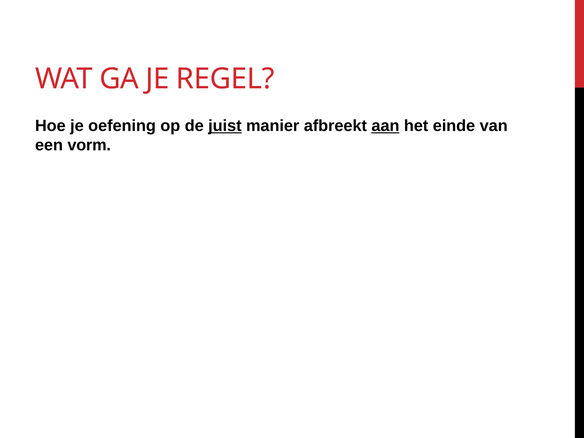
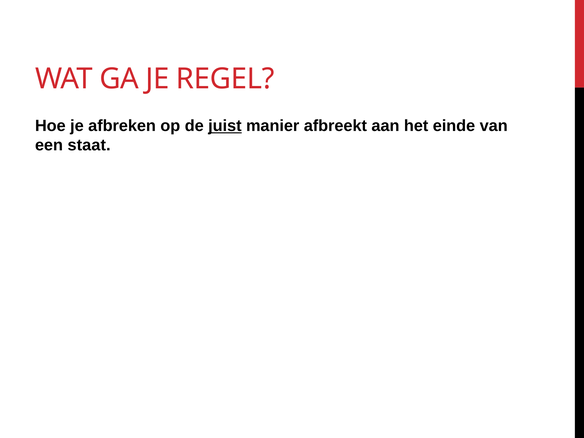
oefening: oefening -> afbreken (122, 126)
aan underline: present -> none (385, 126)
vorm: vorm -> staat (89, 145)
